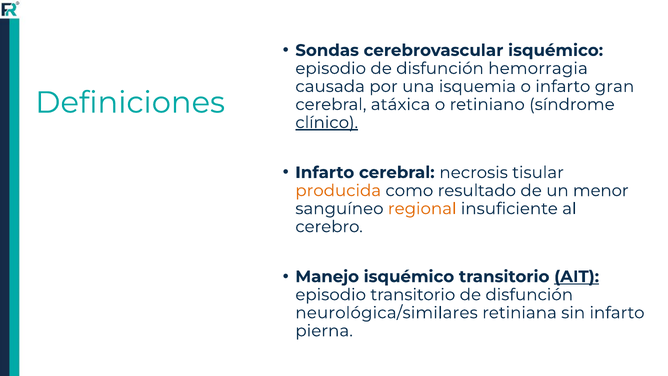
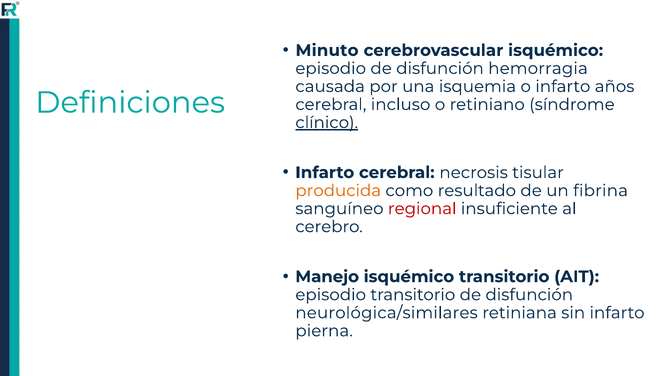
Sondas: Sondas -> Minuto (327, 50)
gran: gran -> años (615, 86)
atáxica: atáxica -> incluso (401, 104)
menor: menor -> fibrina (601, 190)
regional colour: orange -> red (422, 209)
AIT underline: present -> none (577, 277)
